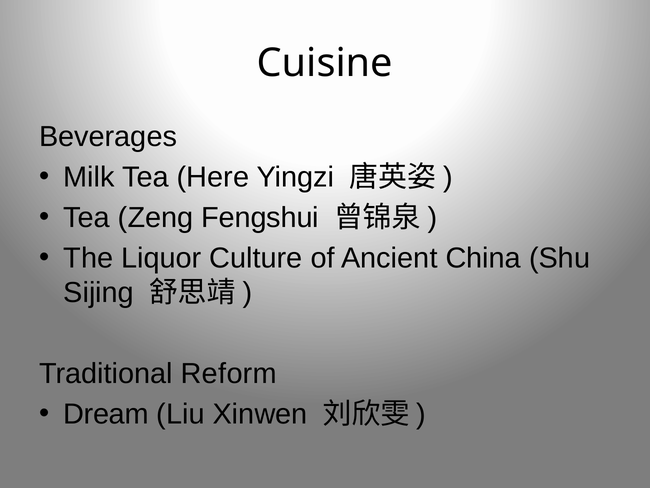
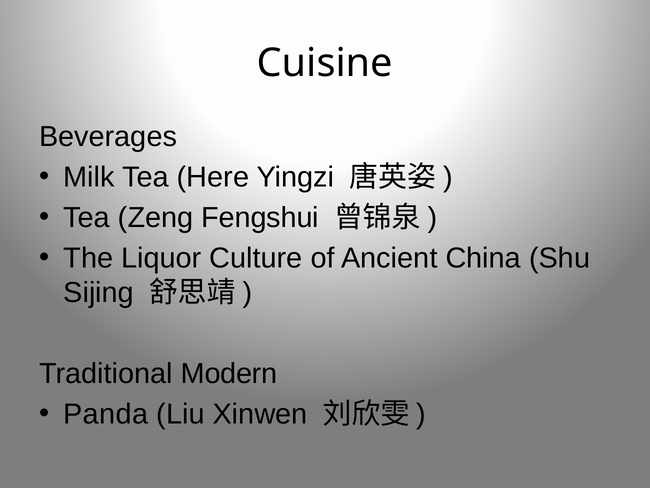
Reform: Reform -> Modern (229, 374)
Dream: Dream -> Panda (106, 414)
